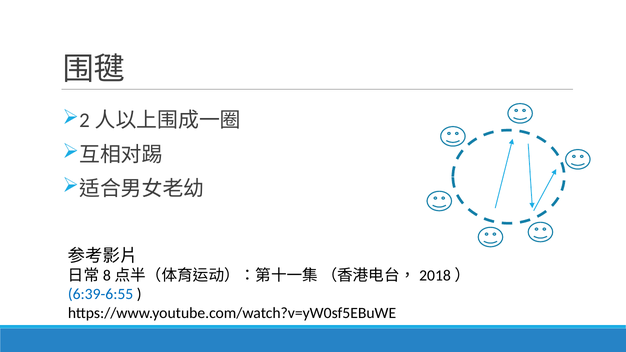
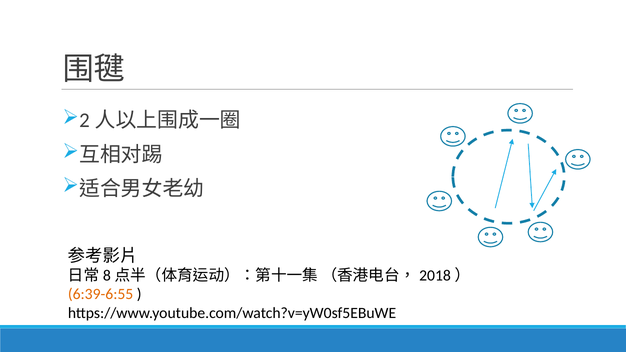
6:39-6:55 colour: blue -> orange (101, 294)
